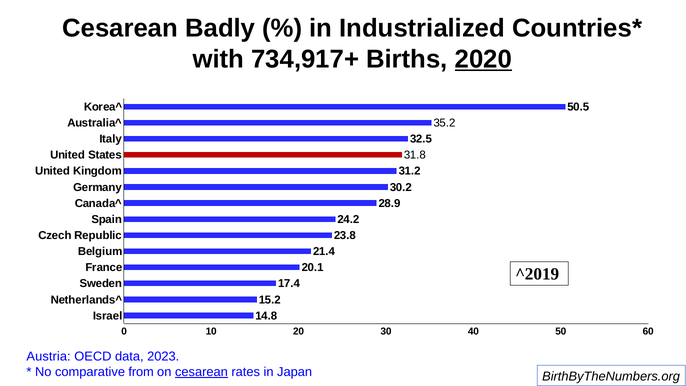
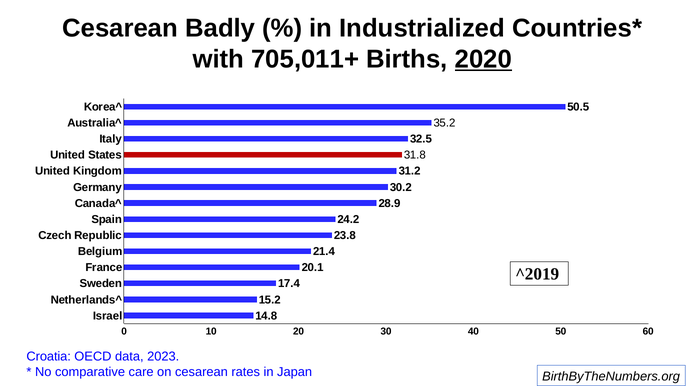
734,917+: 734,917+ -> 705,011+ (305, 59)
Austria: Austria -> Croatia (49, 356)
from: from -> care (141, 372)
cesarean underline: present -> none (201, 372)
